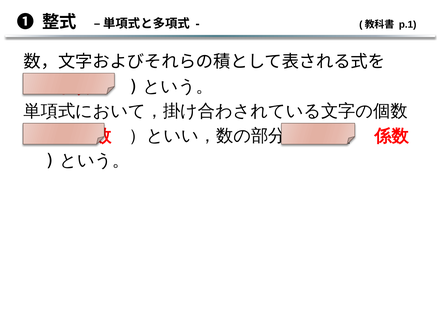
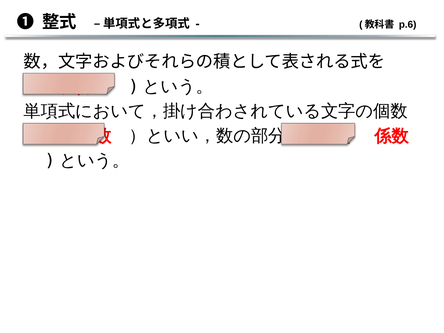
p.1: p.1 -> p.6 (408, 25)
